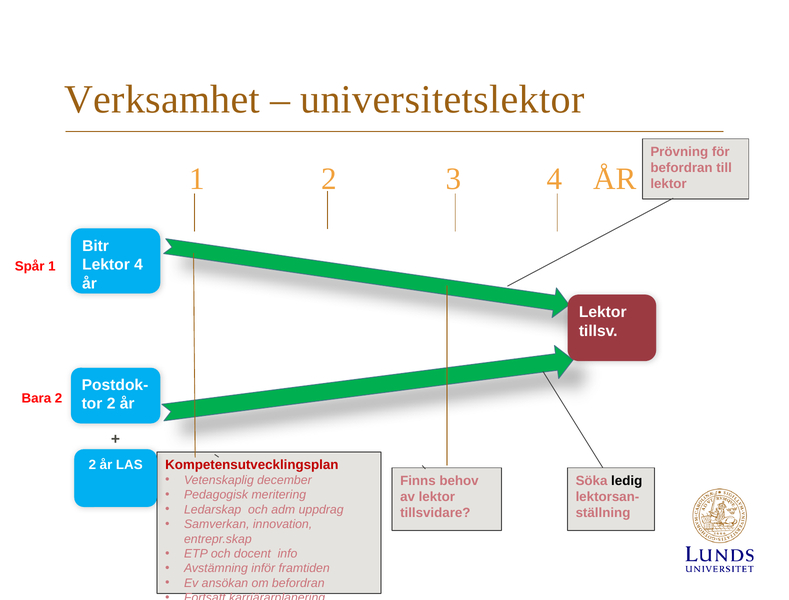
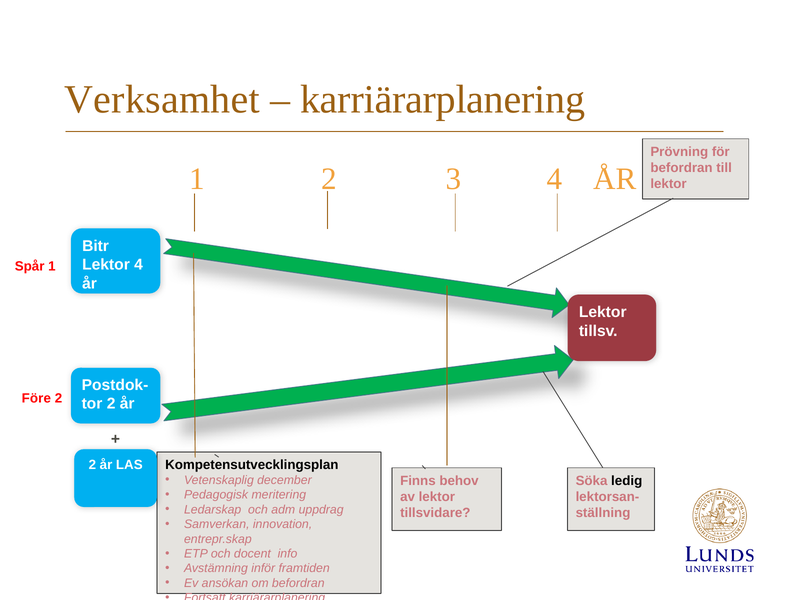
universitetslektor: universitetslektor -> karriärarplanering (443, 100)
Bara: Bara -> Före (36, 398)
Kompetensutvecklingsplan colour: red -> black (252, 465)
